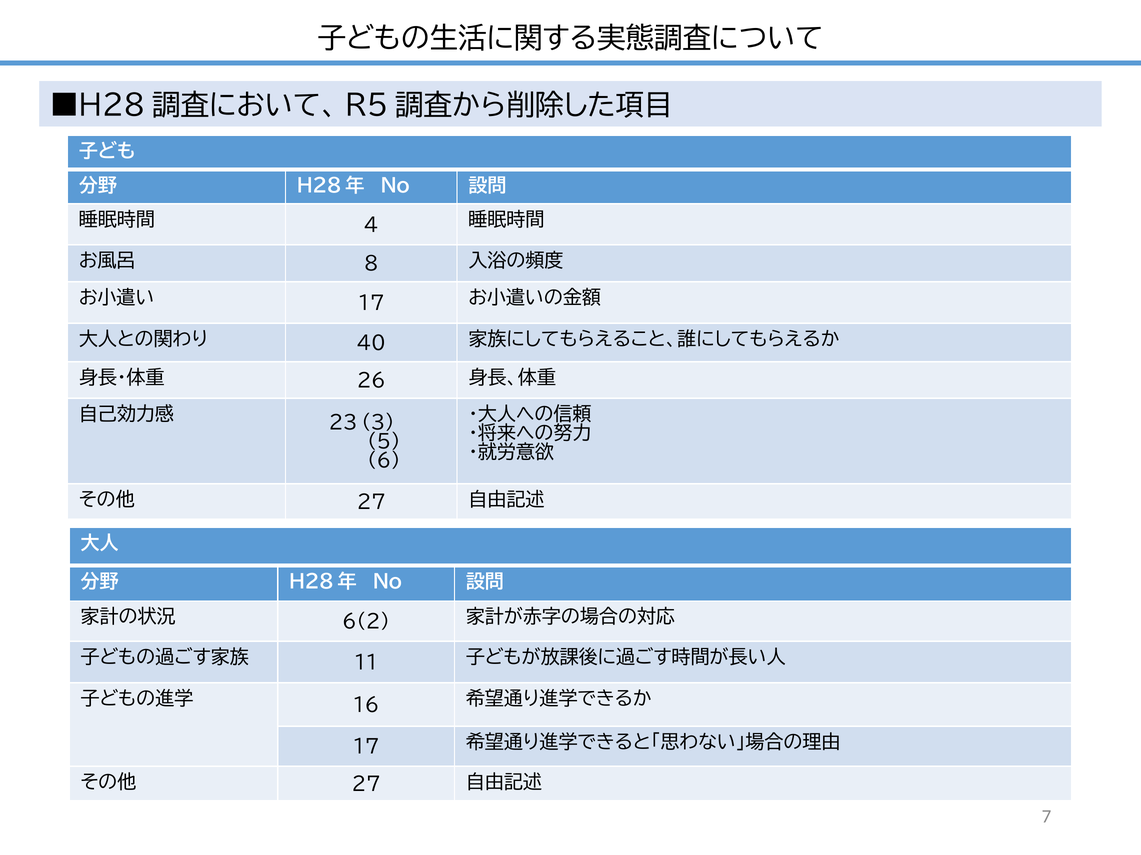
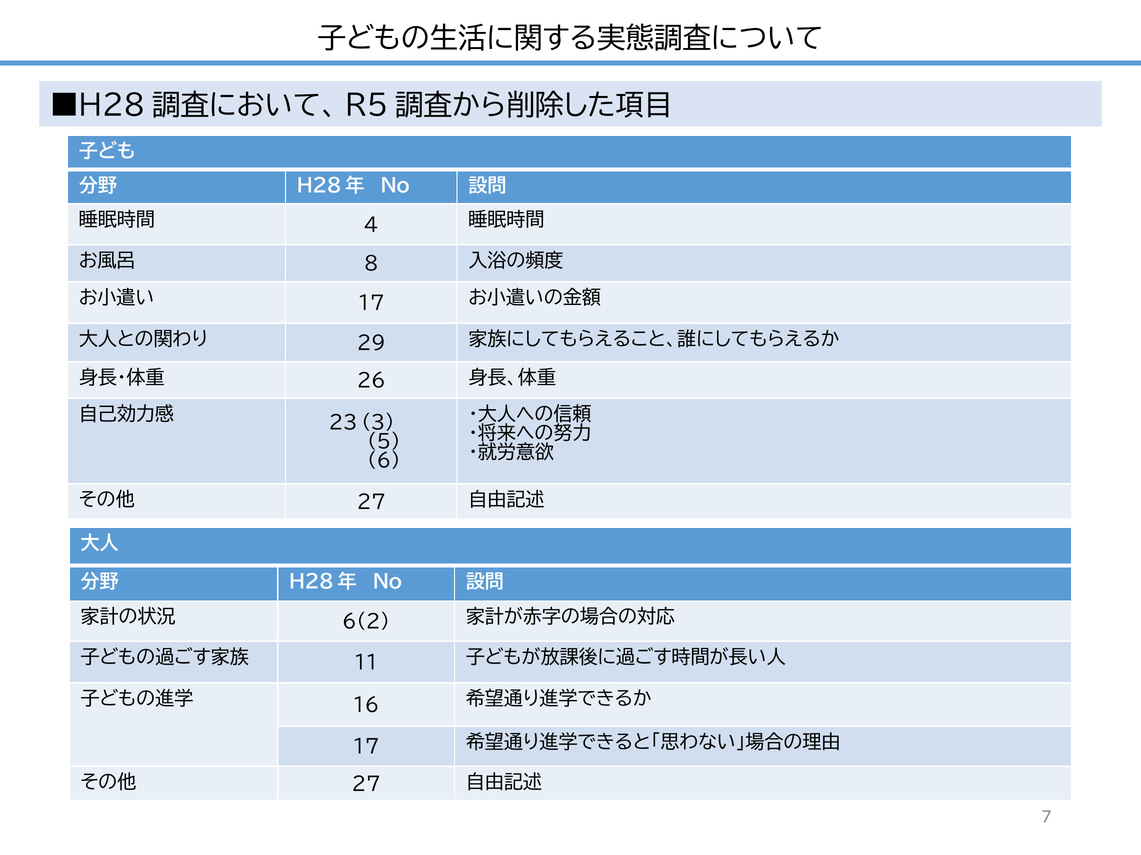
40: 40 -> 29 (371, 344)
